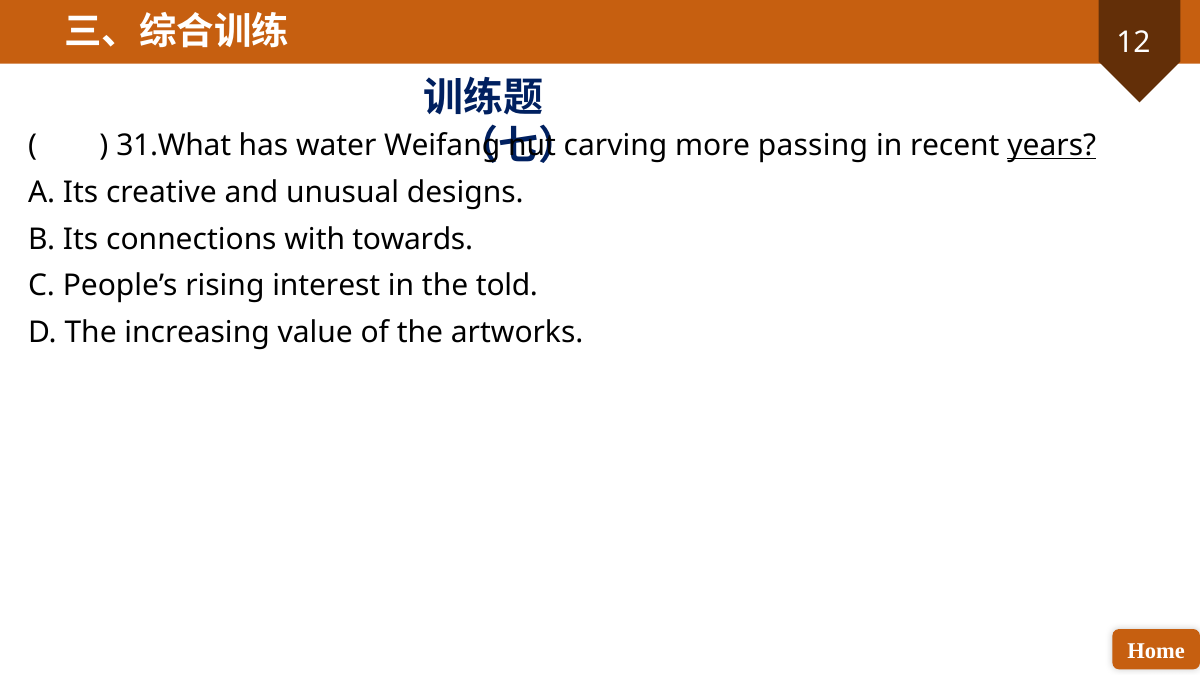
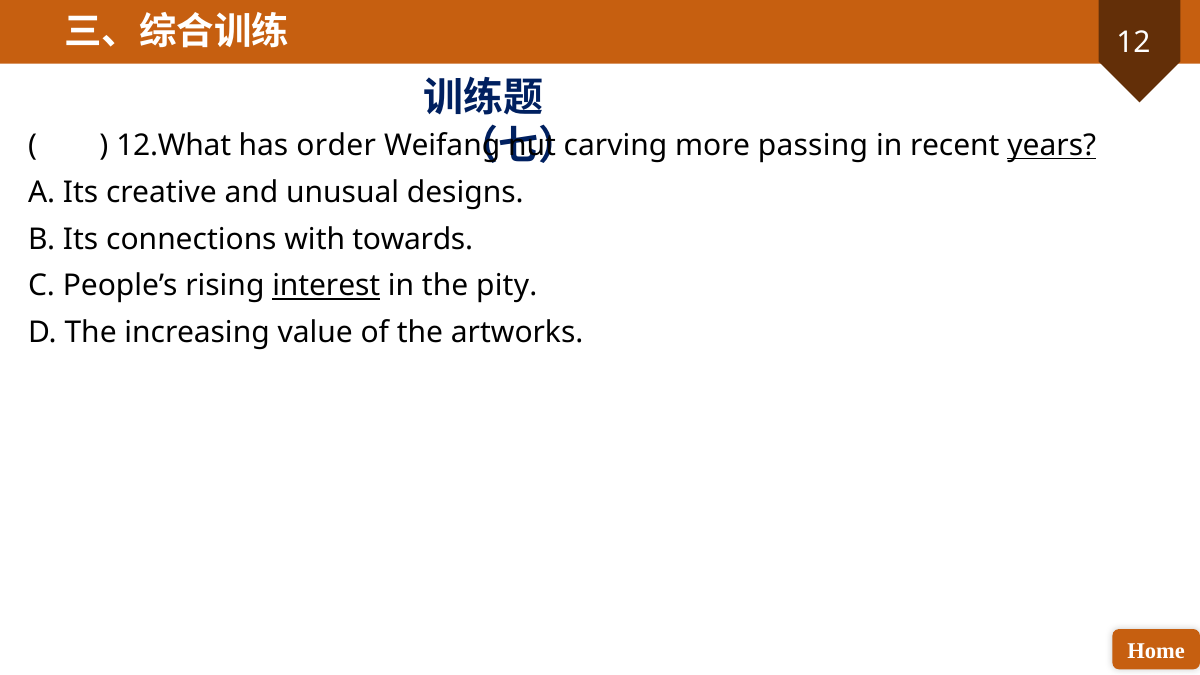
31.What: 31.What -> 12.What (174, 146)
water: water -> order (336, 146)
interest underline: none -> present (326, 286)
told: told -> pity (507, 286)
